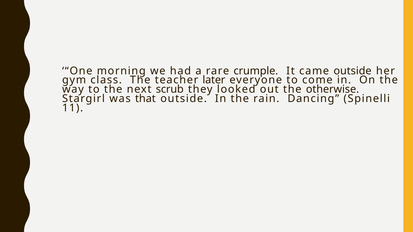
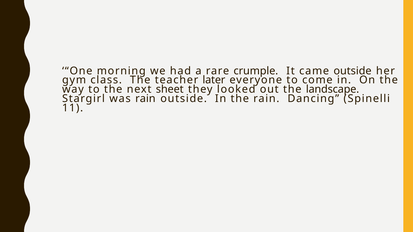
scrub: scrub -> sheet (170, 89)
otherwise: otherwise -> landscape (333, 89)
was that: that -> rain (145, 99)
